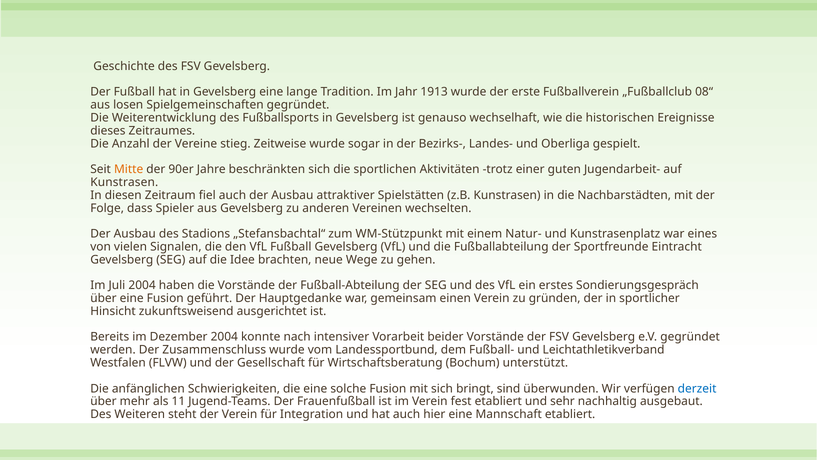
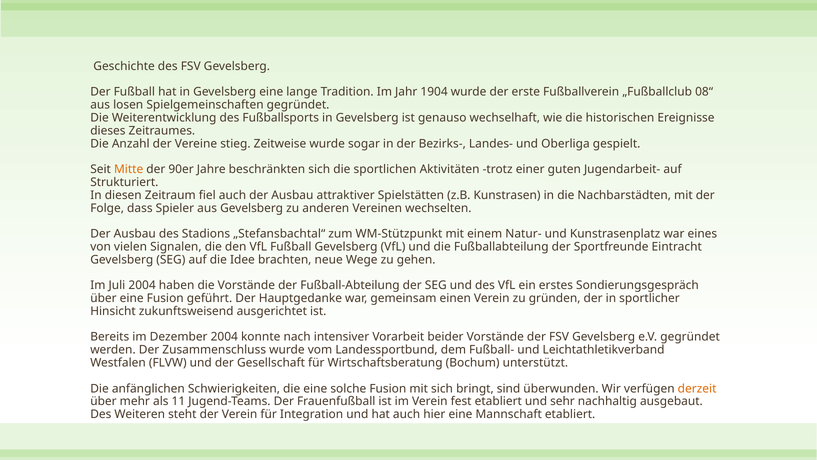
1913: 1913 -> 1904 (434, 92)
Kunstrasen: Kunstrasen -> Strukturiert (124, 182)
derzeit colour: blue -> orange (697, 388)
